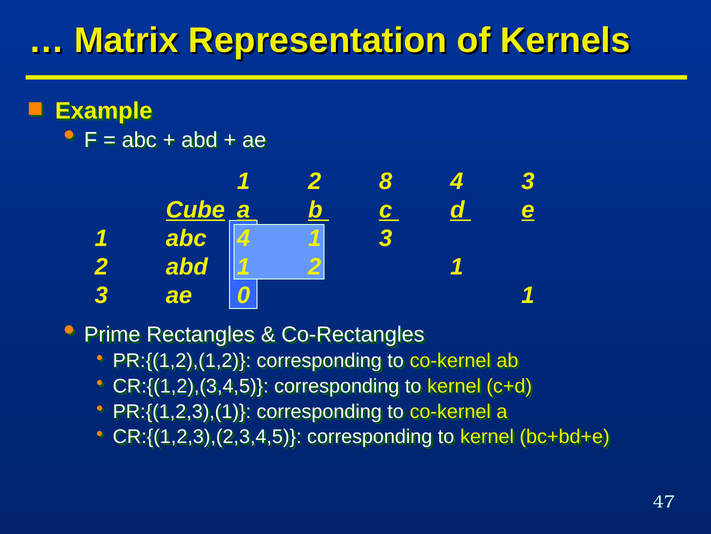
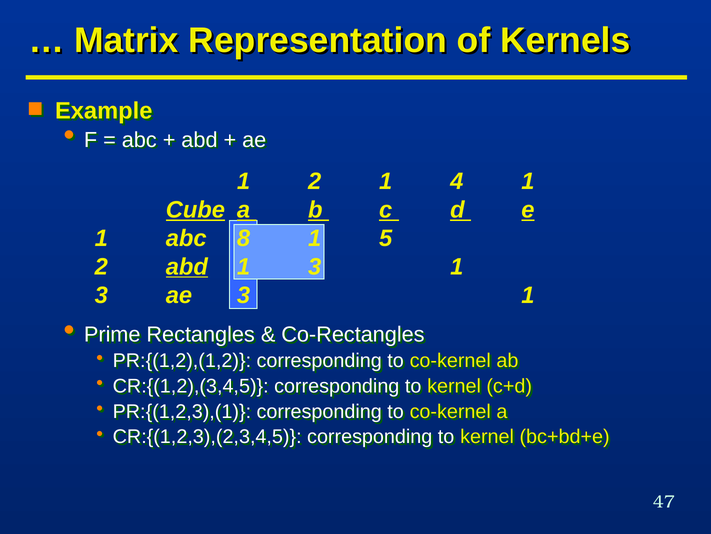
2 8: 8 -> 1 (386, 181)
4 3: 3 -> 1 (528, 181)
abc 4: 4 -> 8 (244, 238)
3: 3 -> 5 (386, 238)
abd underline: none -> present (187, 266)
2: 2 -> 3 (315, 266)
ae 0: 0 -> 3 (244, 295)
